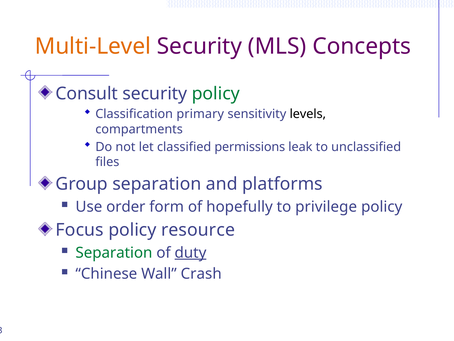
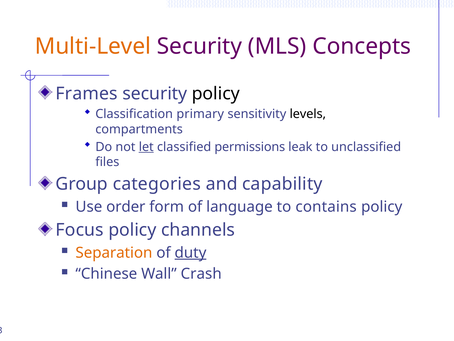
Consult: Consult -> Frames (87, 94)
policy colour: green -> black (216, 94)
let underline: none -> present (146, 147)
Group separation: separation -> categories (157, 184)
platforms: platforms -> capability (282, 184)
hopefully: hopefully -> language (239, 206)
privilege: privilege -> contains (326, 206)
resource: resource -> channels (198, 230)
Separation colour: green -> orange (114, 252)
